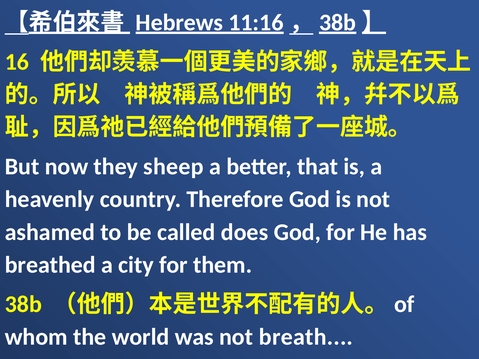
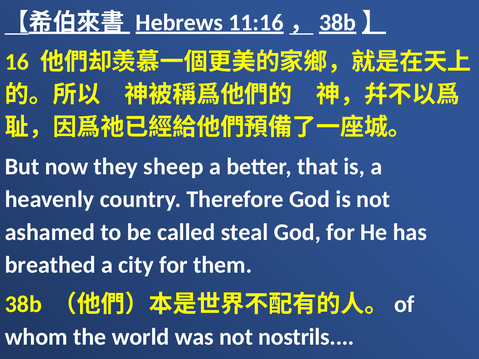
does: does -> steal (245, 232)
breath: breath -> nostrils (306, 337)
